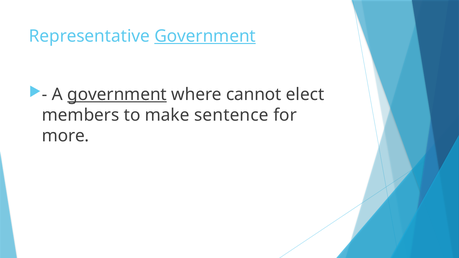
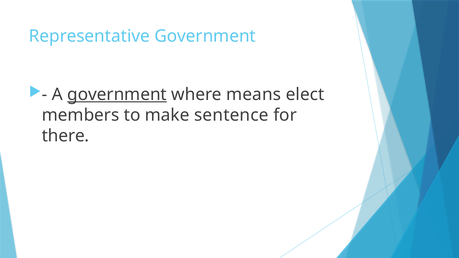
Government underline: present -> none (205, 36)
cannot: cannot -> means (254, 95)
more: more -> there (66, 136)
